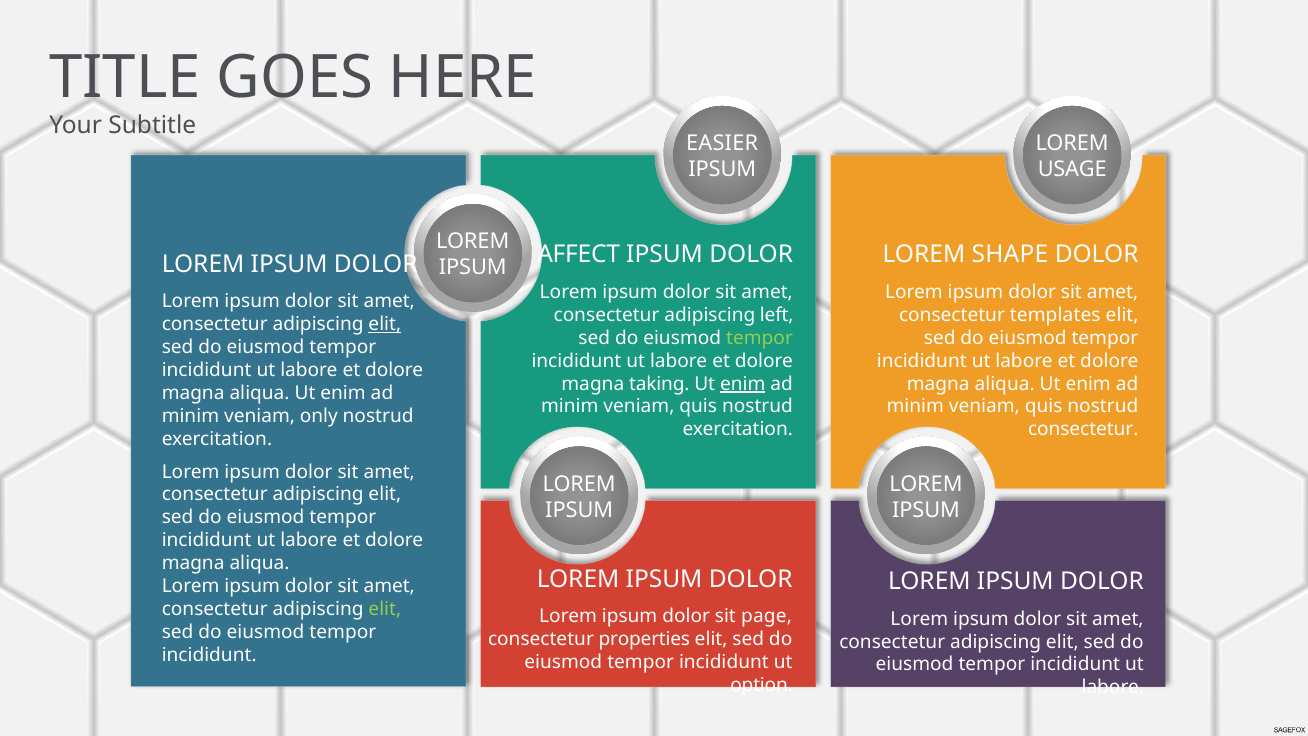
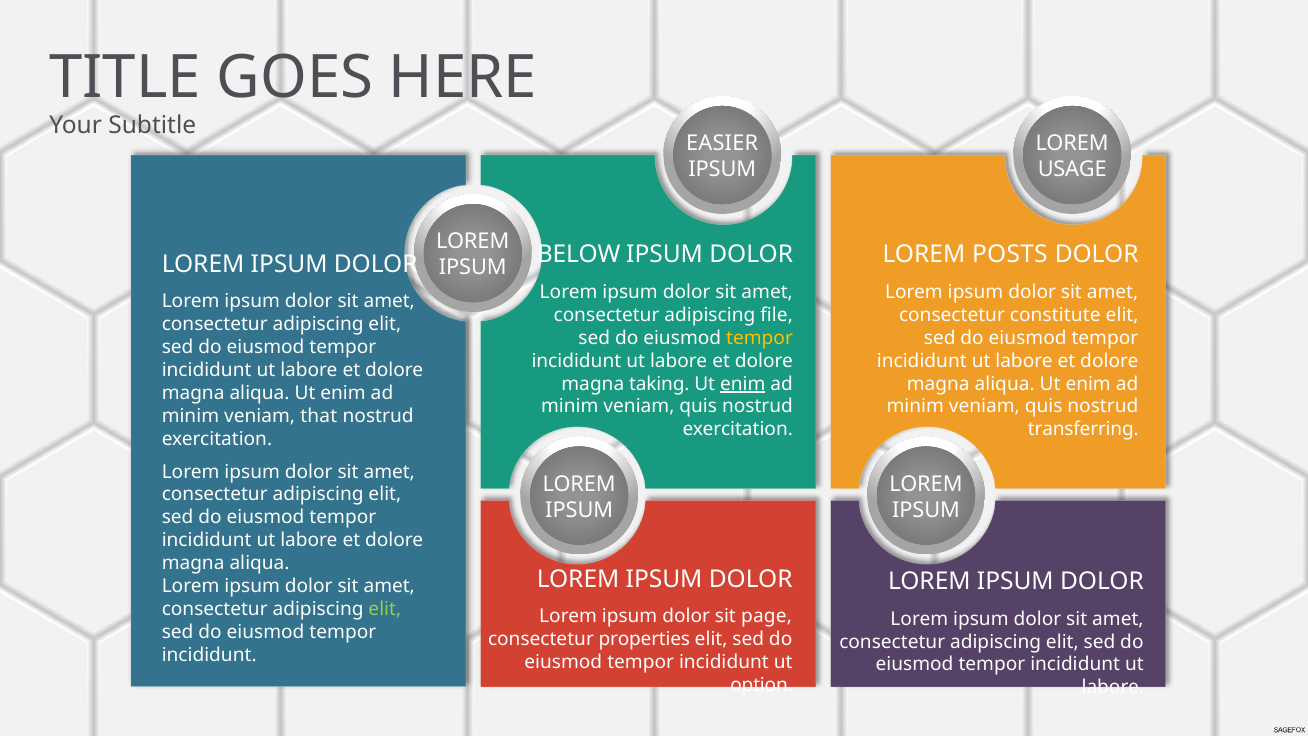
AFFECT: AFFECT -> BELOW (579, 255)
SHAPE: SHAPE -> POSTS (1010, 255)
left: left -> file (777, 315)
templates: templates -> constitute (1055, 315)
elit underline: present -> none (385, 324)
tempor colour: light green -> yellow (760, 338)
only: only -> that (319, 416)
consectetur: consectetur -> transferring (1083, 429)
